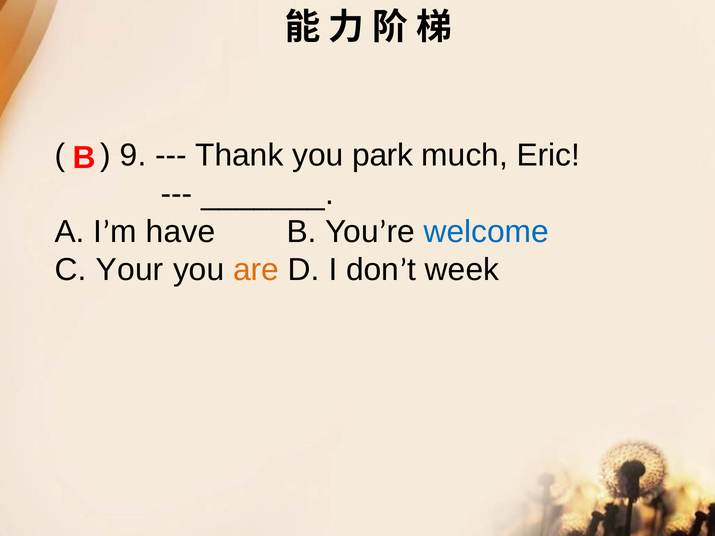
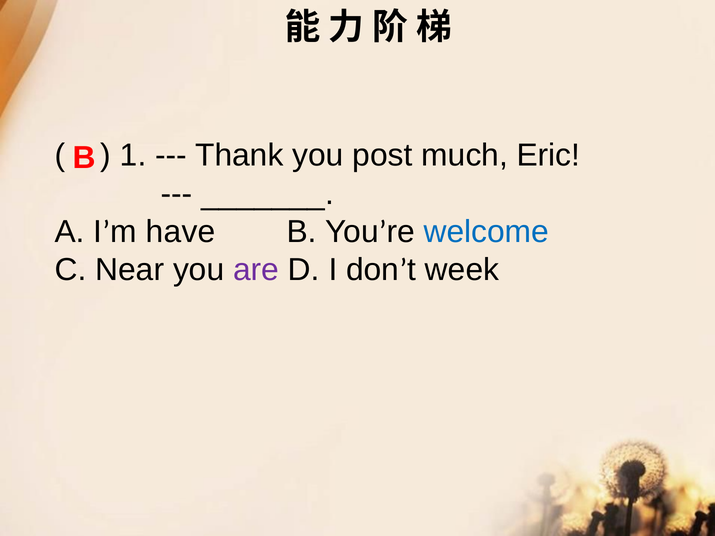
9: 9 -> 1 (133, 156)
park: park -> post (382, 156)
Your: Your -> Near (130, 270)
are colour: orange -> purple (256, 270)
